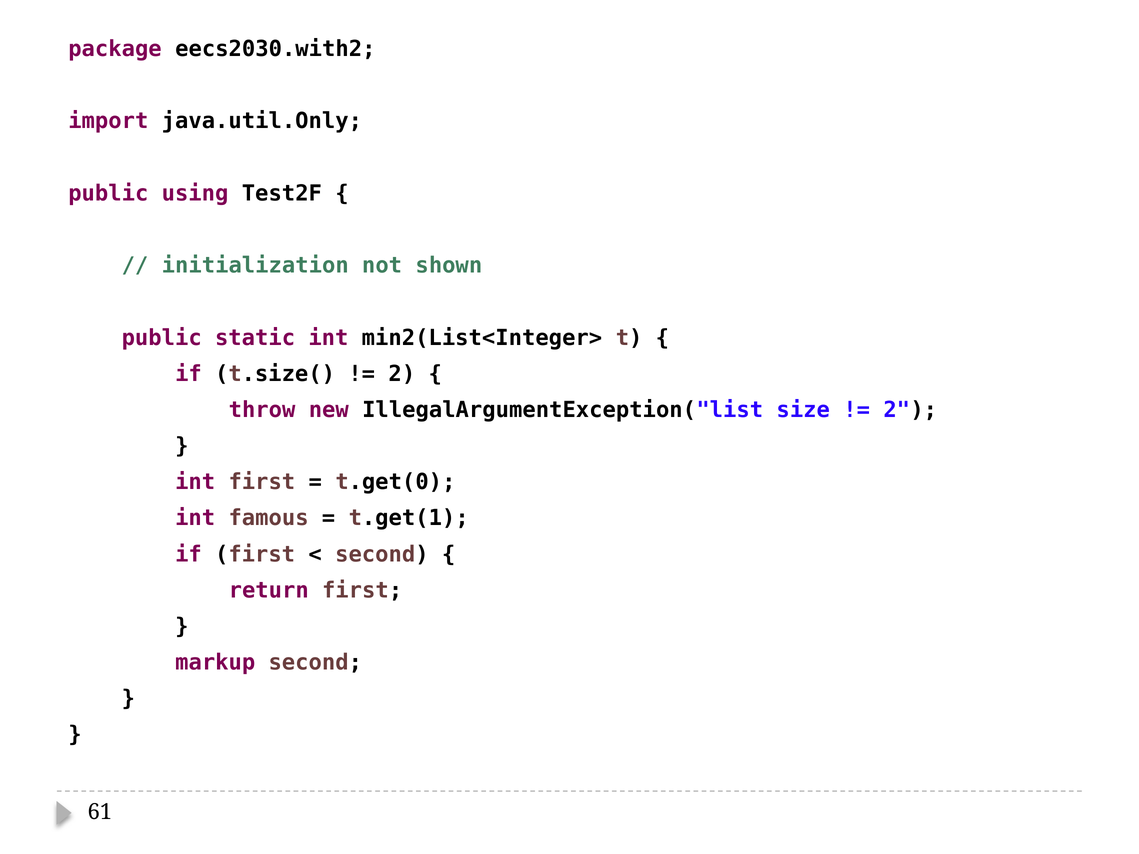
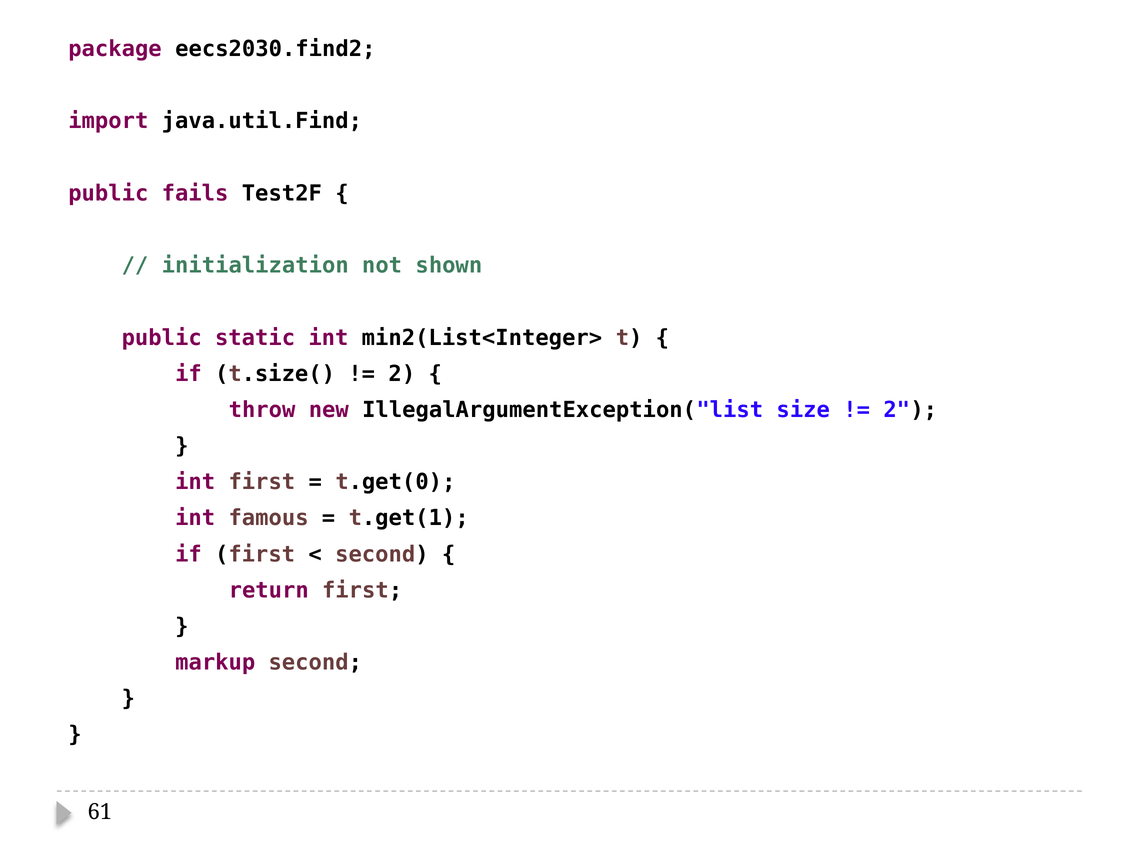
eecs2030.with2: eecs2030.with2 -> eecs2030.find2 (275, 49)
java.util.Only: java.util.Only -> java.util.Find (262, 121)
using: using -> fails (195, 193)
